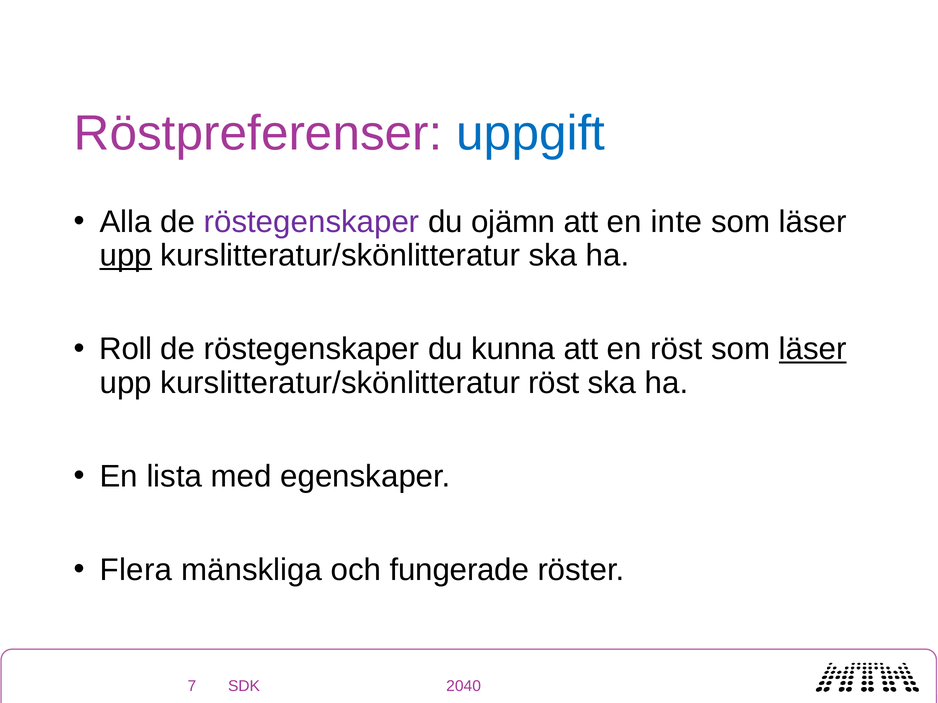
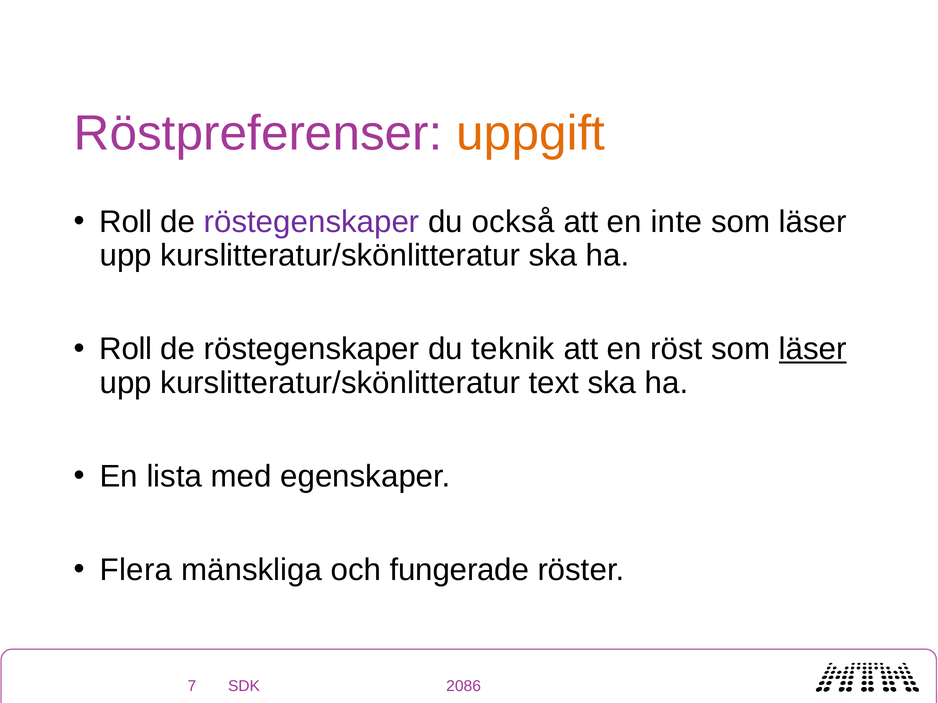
uppgift colour: blue -> orange (531, 133)
Alla: Alla -> Roll (126, 222)
ojämn: ojämn -> också (513, 222)
upp underline: present -> none (126, 256)
kunna: kunna -> teknik (513, 349)
kurslitteratur/skönlitteratur röst: röst -> text (554, 383)
2040: 2040 -> 2086 (464, 687)
